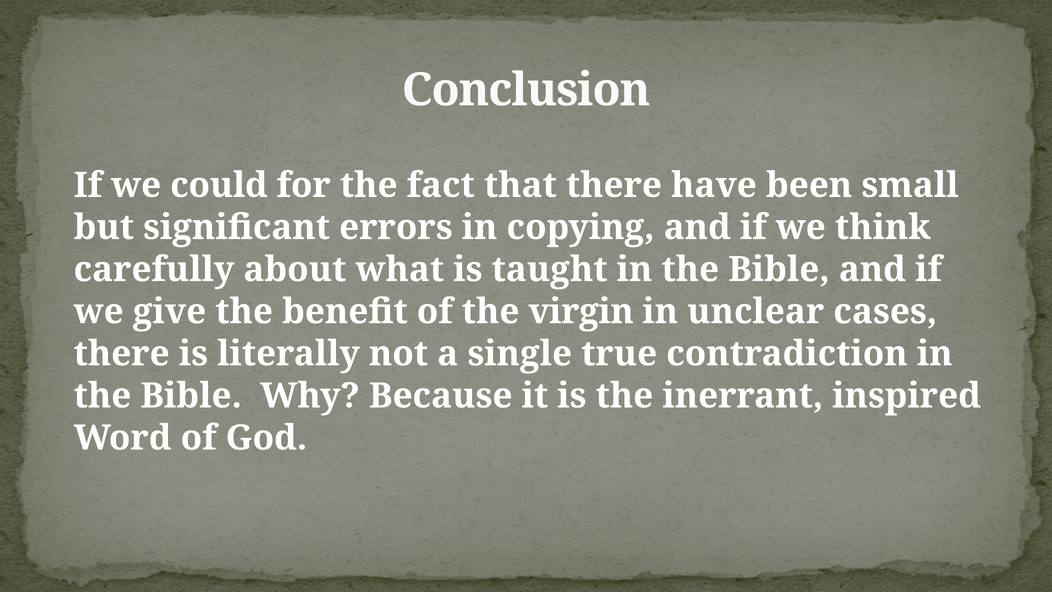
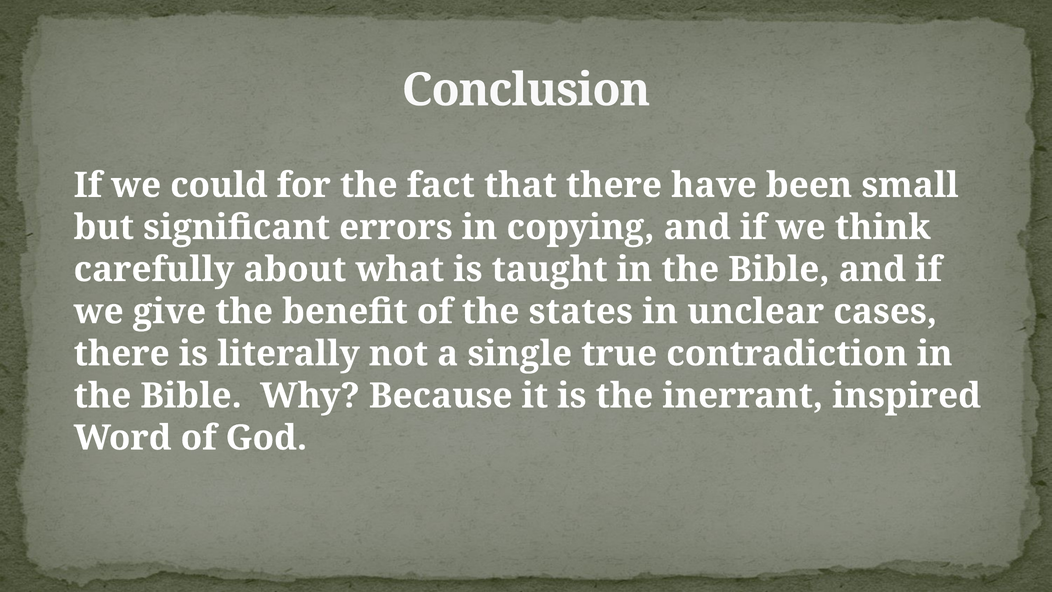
virgin: virgin -> states (581, 312)
